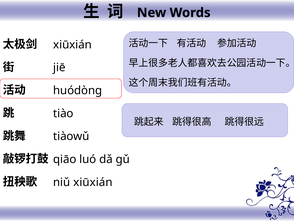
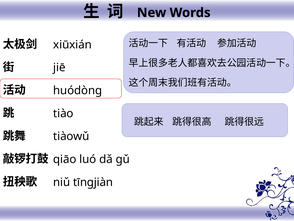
niǔ xiūxián: xiūxián -> tīngjiàn (93, 182)
